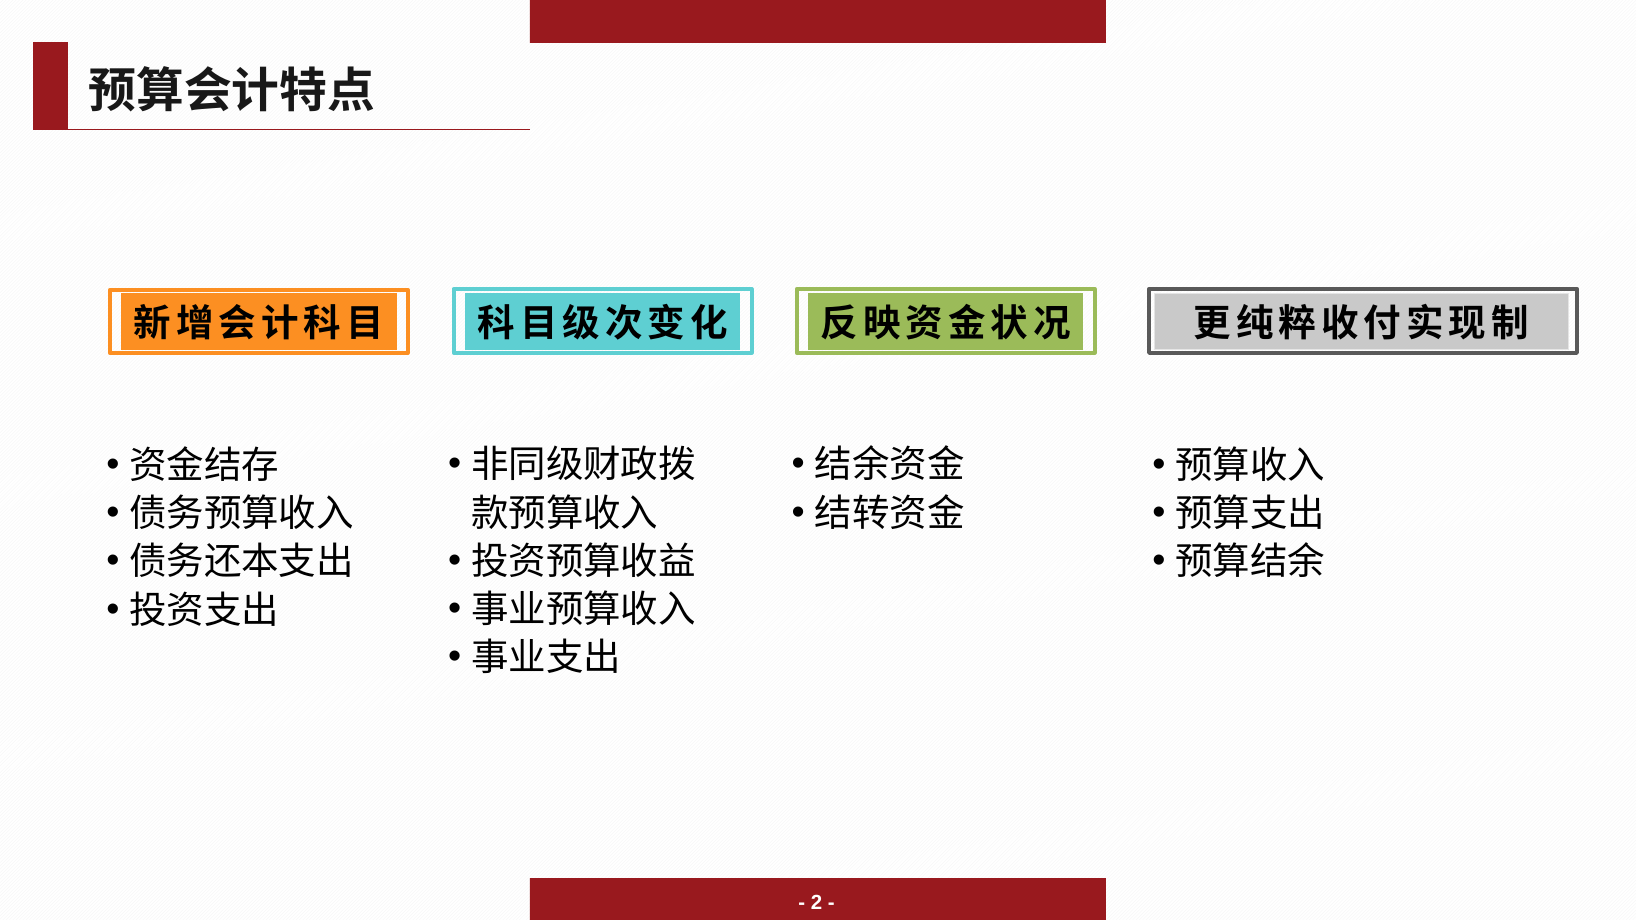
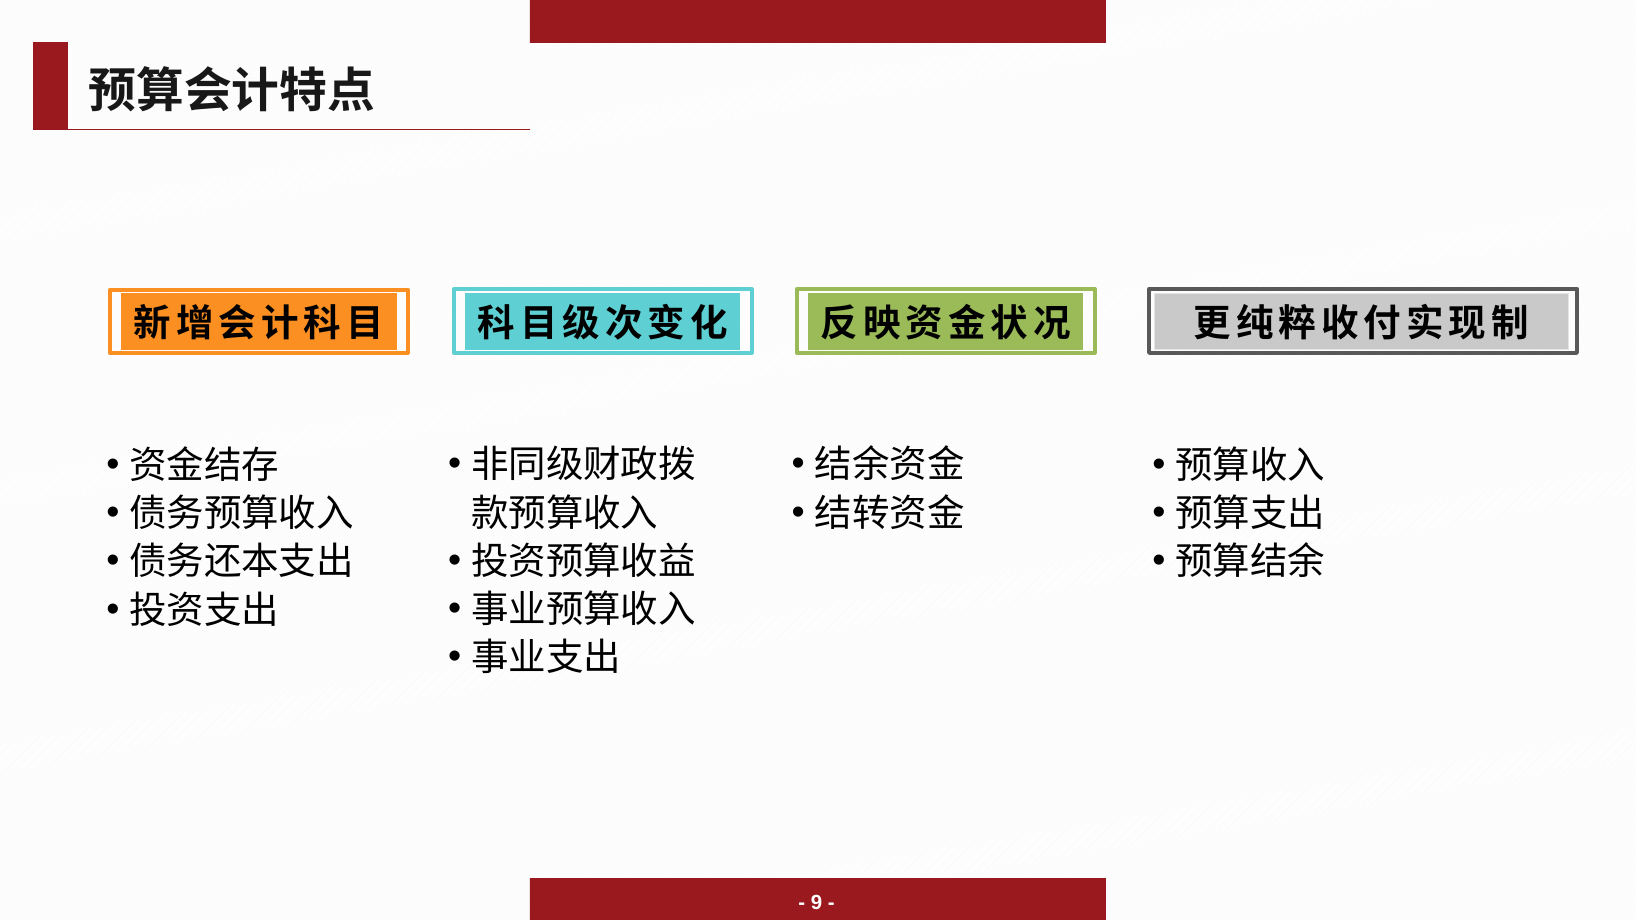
2: 2 -> 9 (816, 903)
